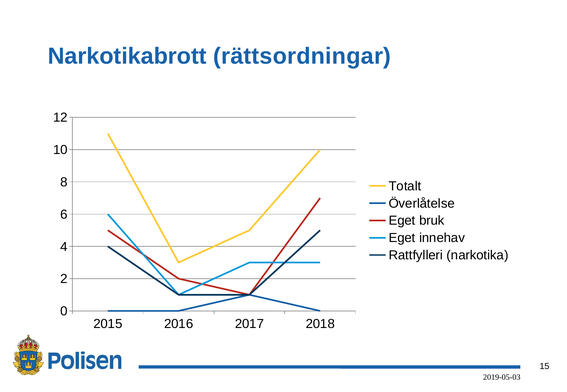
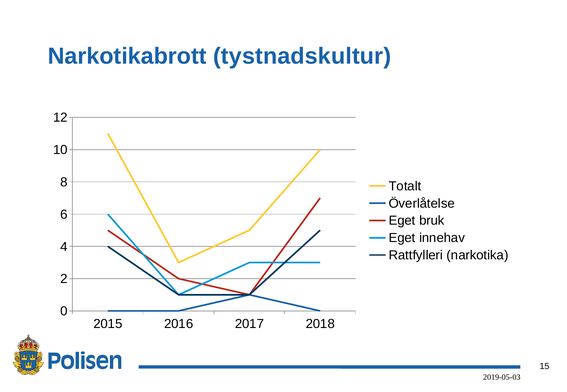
rättsordningar: rättsordningar -> tystnadskultur (302, 56)
